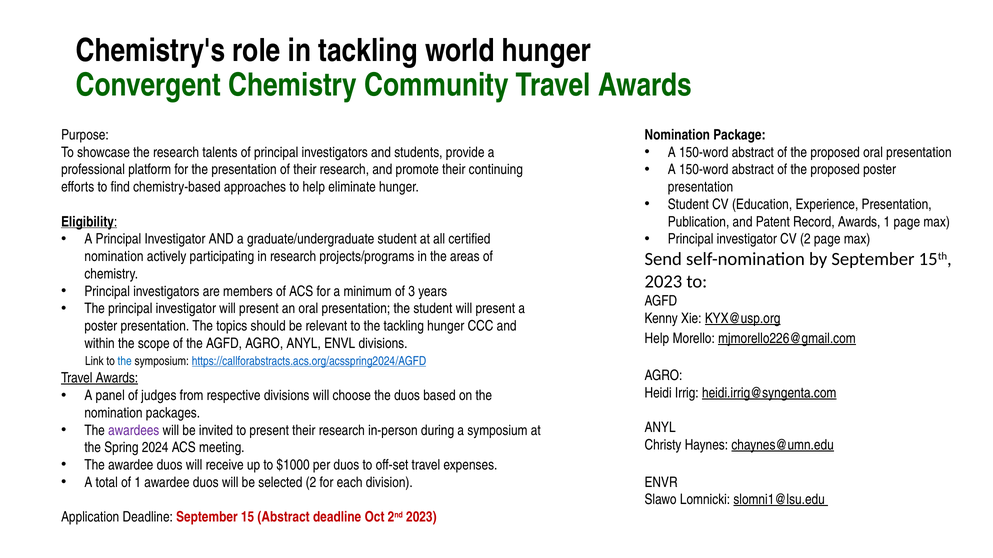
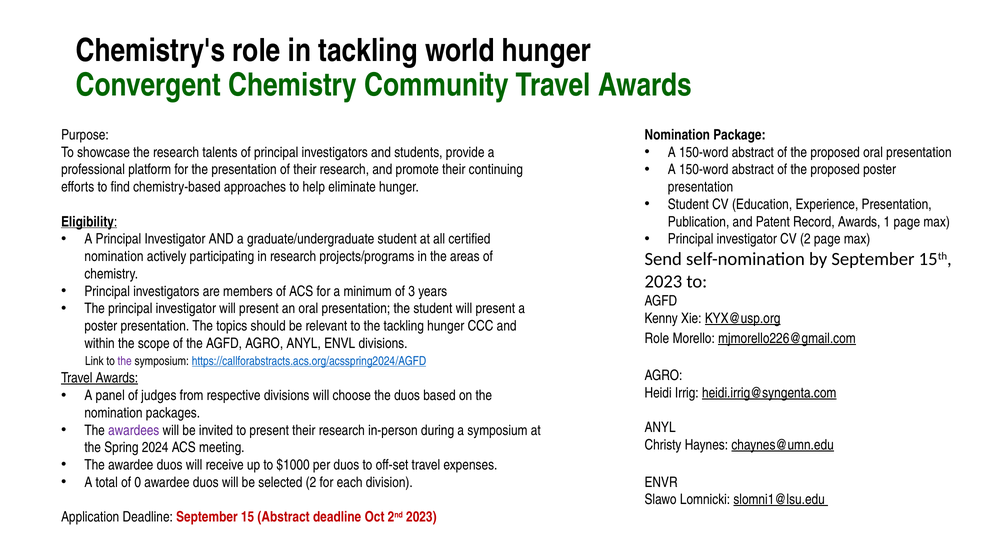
Help: Help -> Role (657, 339)
the colour: blue -> purple (125, 362)
of 1: 1 -> 0 (138, 483)
